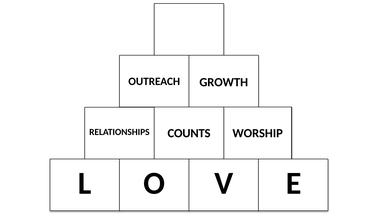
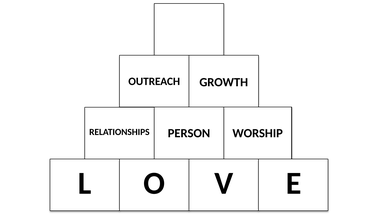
COUNTS: COUNTS -> PERSON (189, 133)
